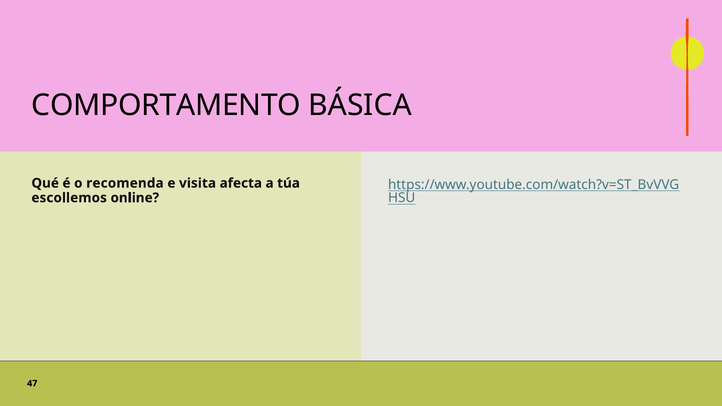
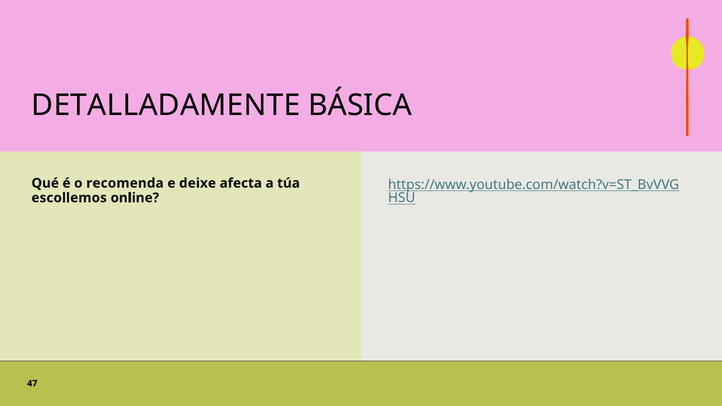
COMPORTAMENTO: COMPORTAMENTO -> DETALLADAMENTE (166, 105)
visita: visita -> deixe (198, 183)
